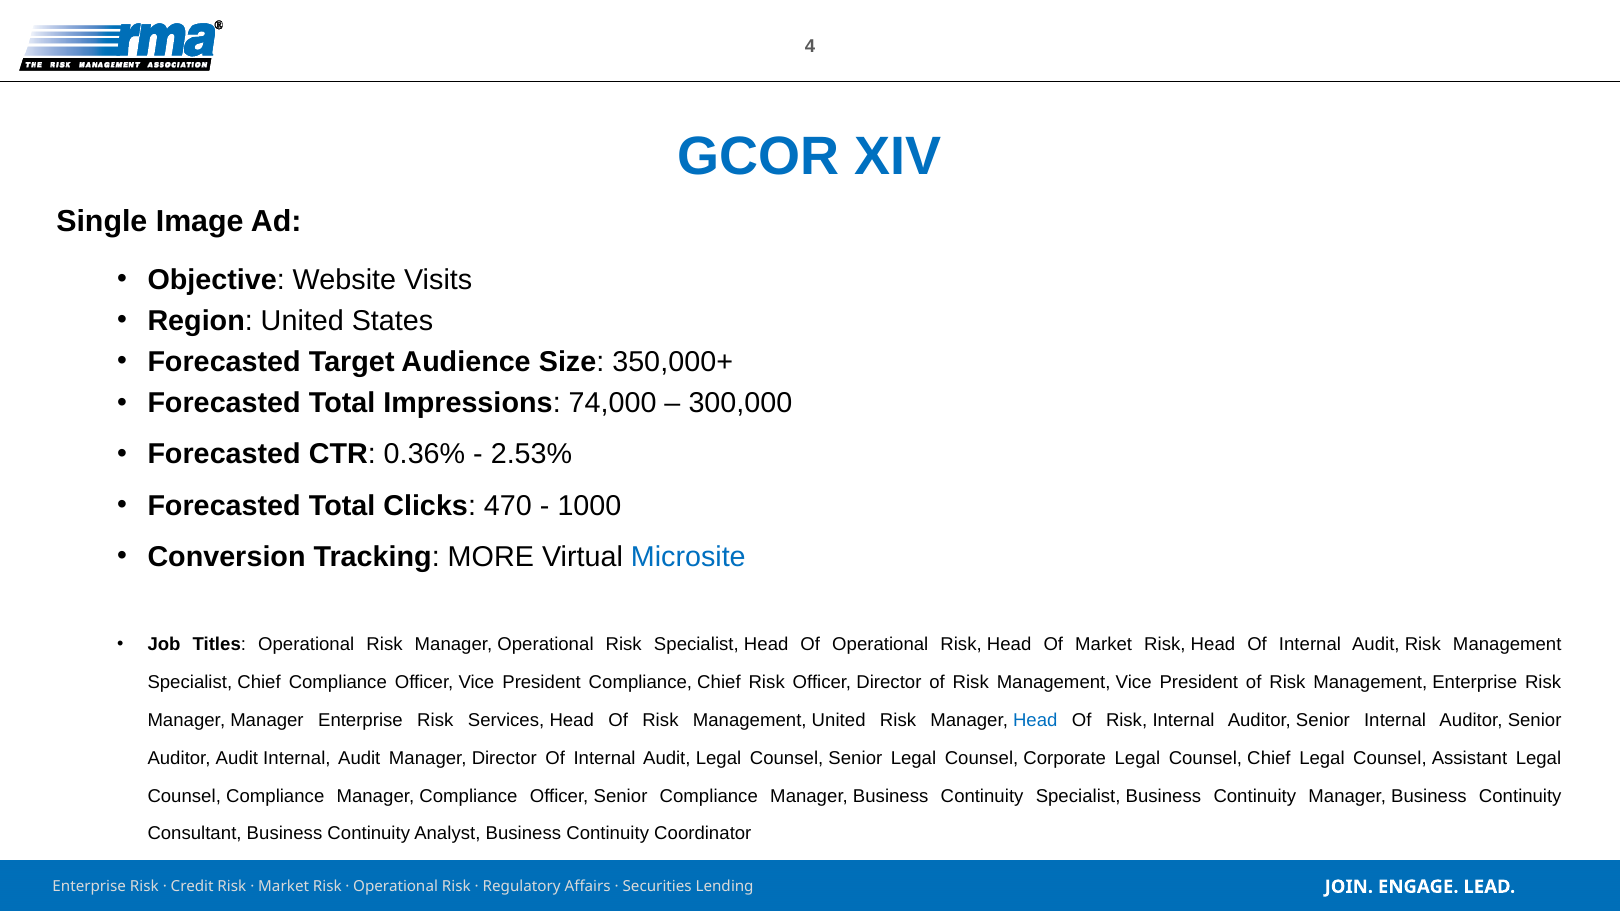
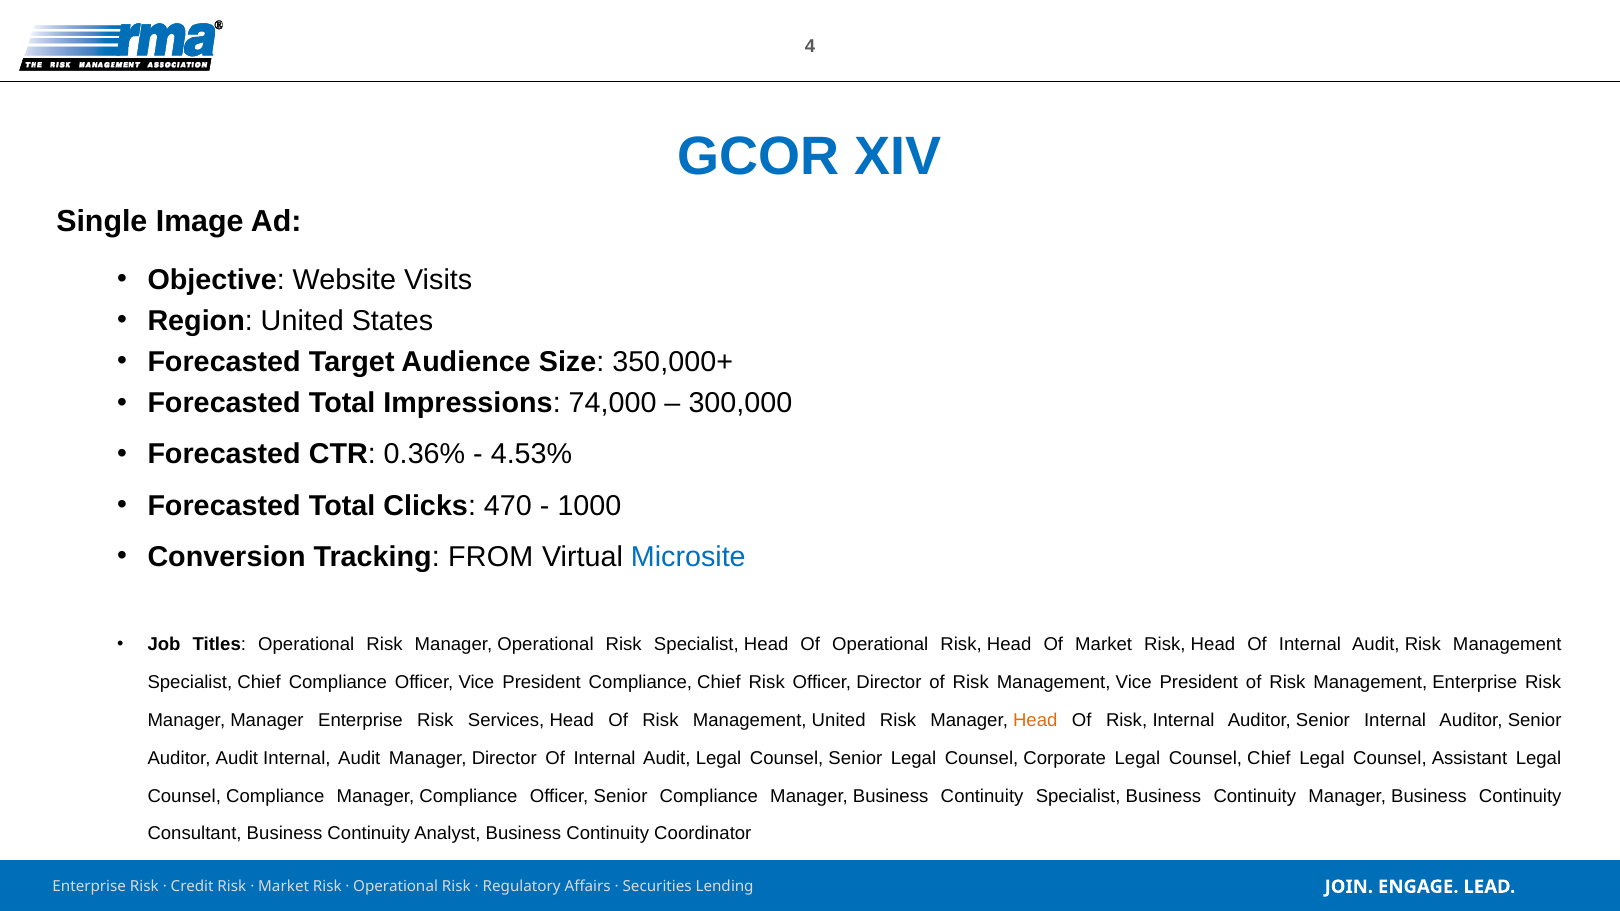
2.53%: 2.53% -> 4.53% (531, 454)
MORE: MORE -> FROM (491, 557)
Head colour: blue -> orange (1035, 720)
